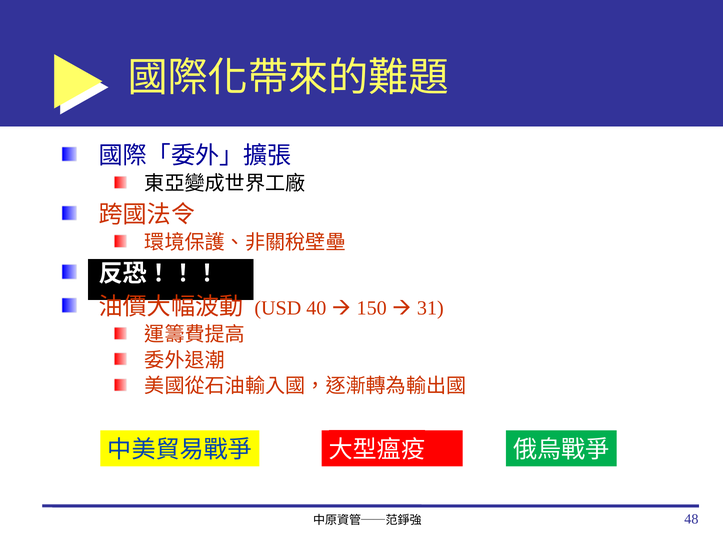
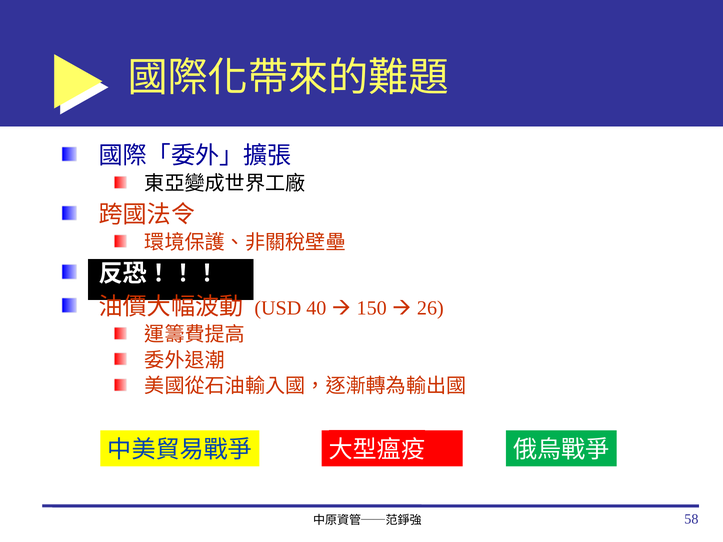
31: 31 -> 26 (430, 308)
48: 48 -> 58 (691, 519)
